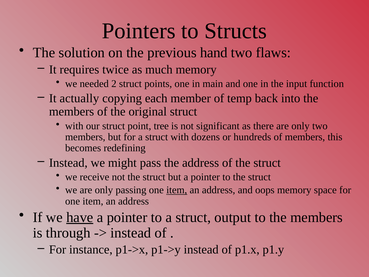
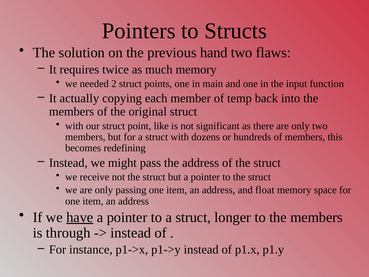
tree: tree -> like (161, 126)
item underline: present -> none (177, 190)
oops: oops -> float (265, 190)
output: output -> longer (233, 217)
